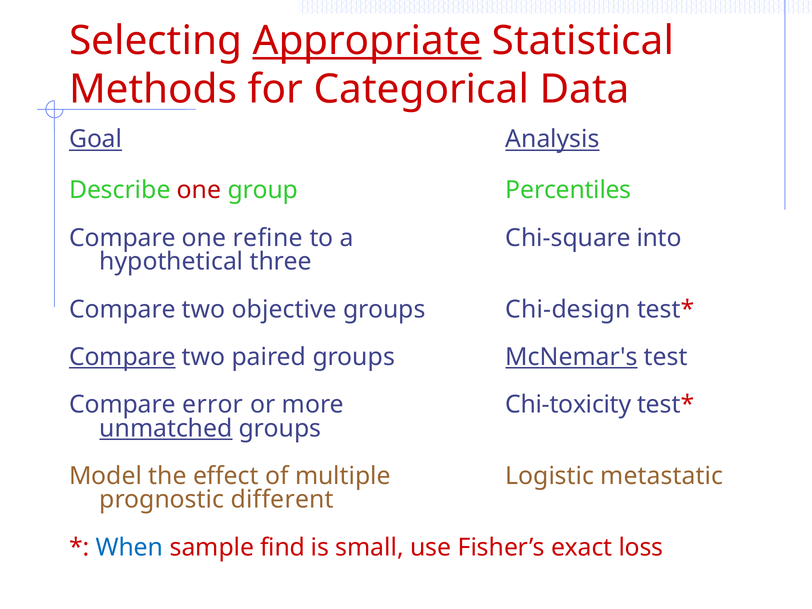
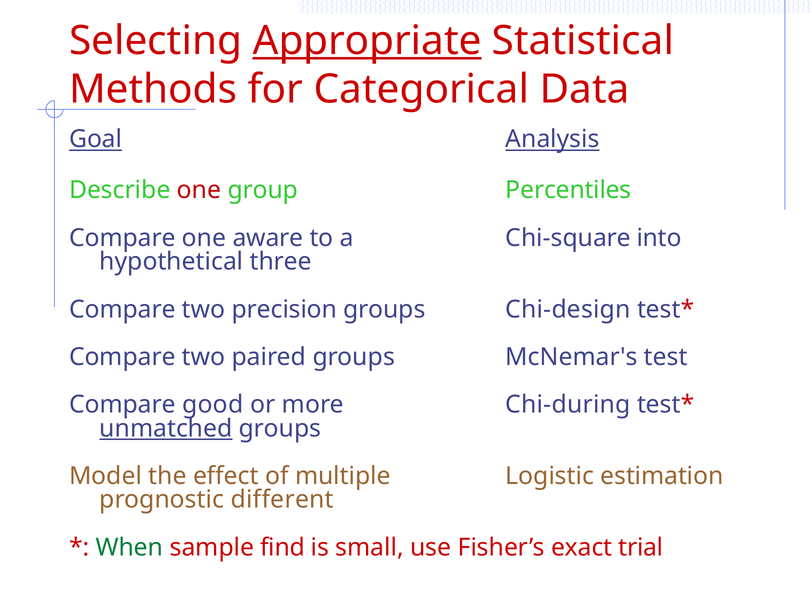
refine: refine -> aware (268, 238)
objective: objective -> precision (284, 309)
Compare underline: present -> none (122, 357)
McNemar's underline: present -> none (571, 357)
error: error -> good (213, 405)
Chi-toxicity: Chi-toxicity -> Chi-during (568, 405)
metastatic: metastatic -> estimation (662, 476)
When colour: blue -> green (129, 547)
loss: loss -> trial (641, 547)
